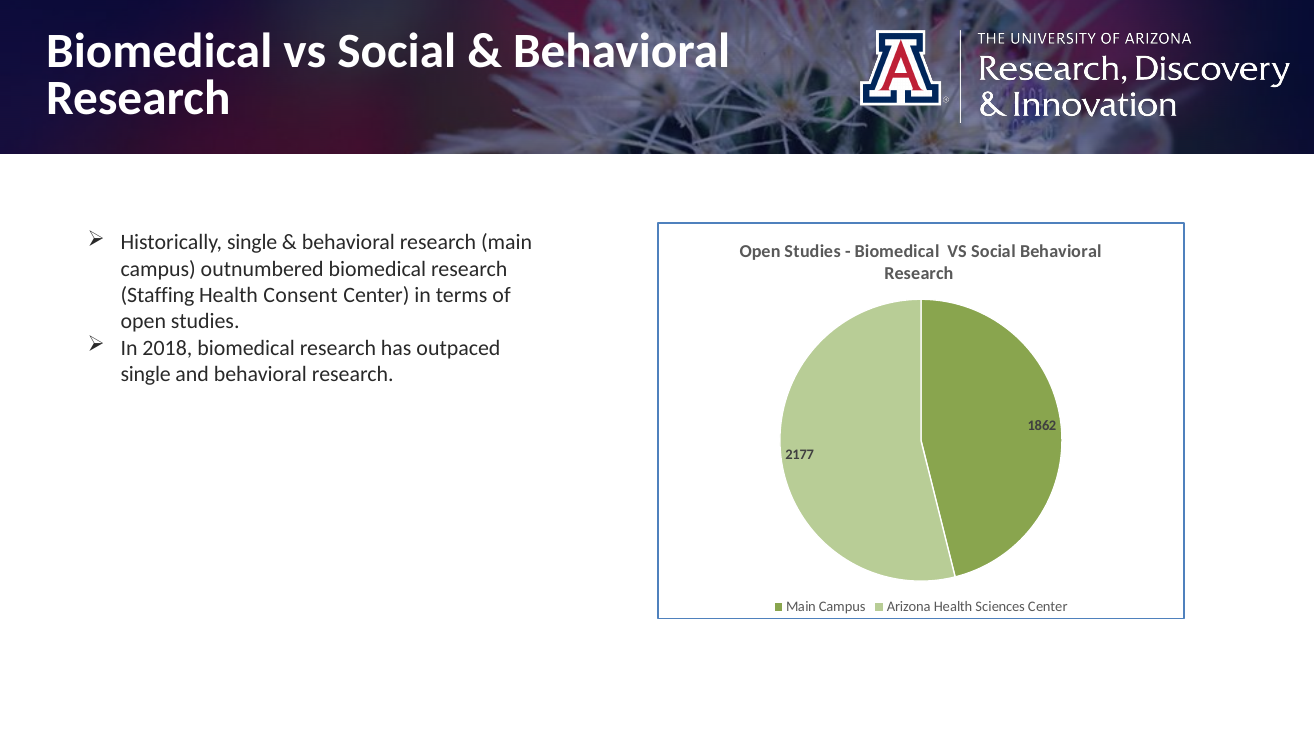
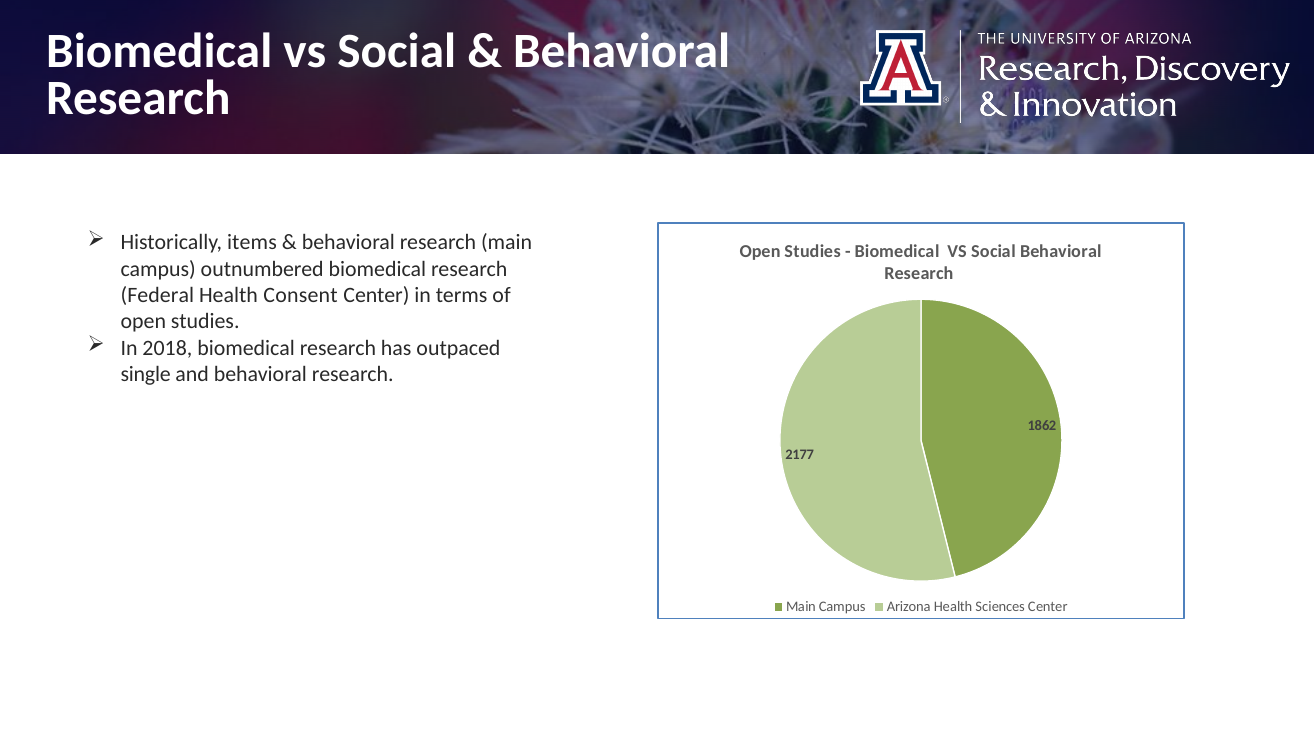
Historically single: single -> items (252, 243)
Staffing: Staffing -> Federal (157, 295)
